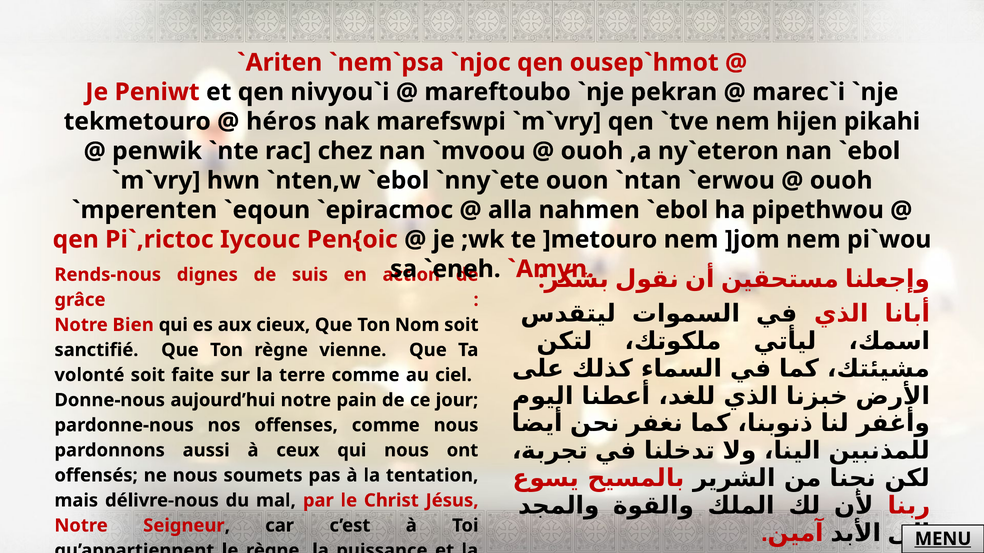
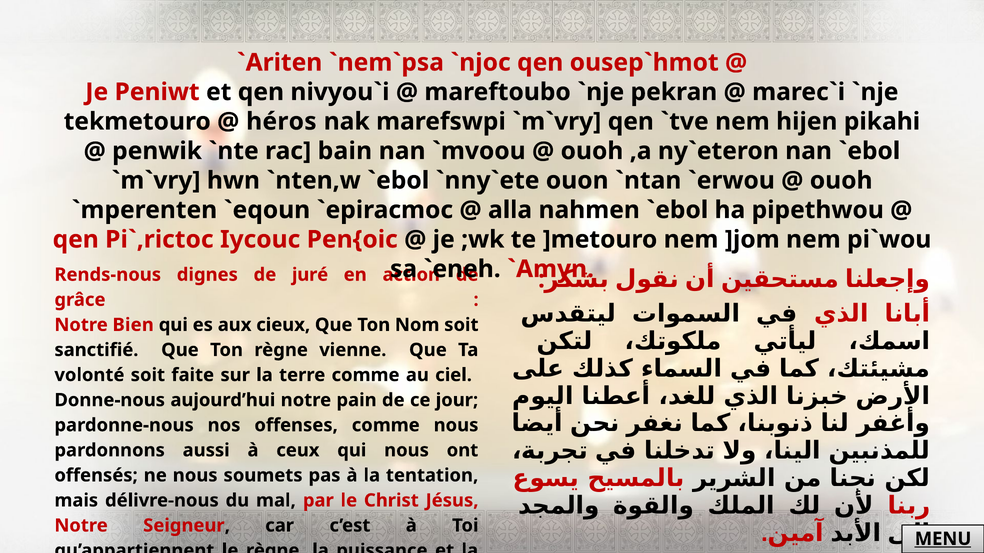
chez: chez -> bain (345, 151)
suis: suis -> juré (310, 275)
